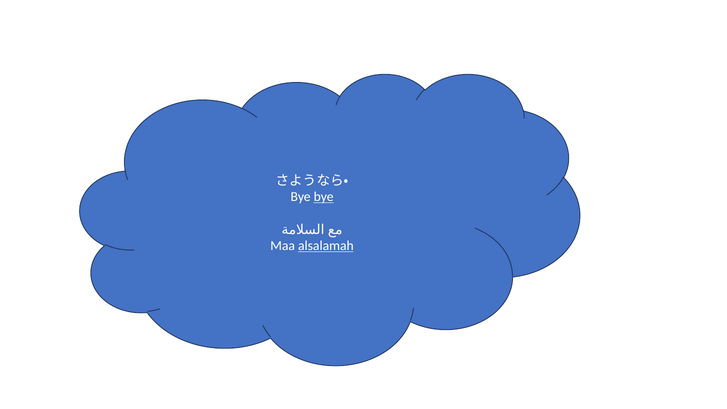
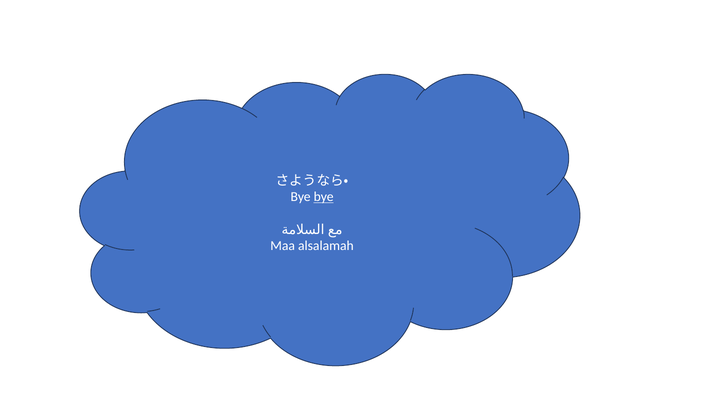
alsalamah underline: present -> none (326, 246)
